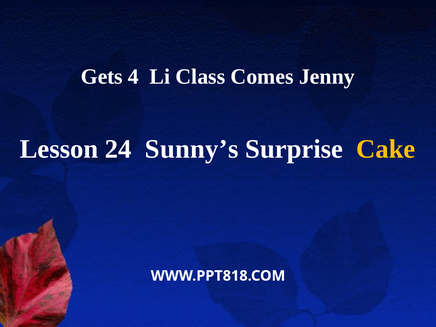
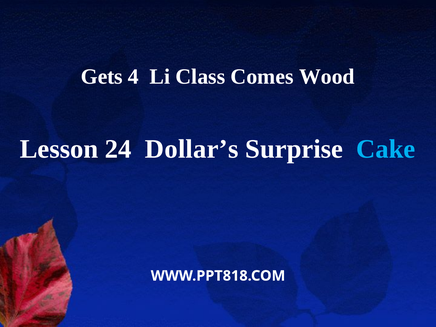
Jenny: Jenny -> Wood (327, 77)
Sunny’s: Sunny’s -> Dollar’s (192, 149)
Cake colour: yellow -> light blue (386, 149)
